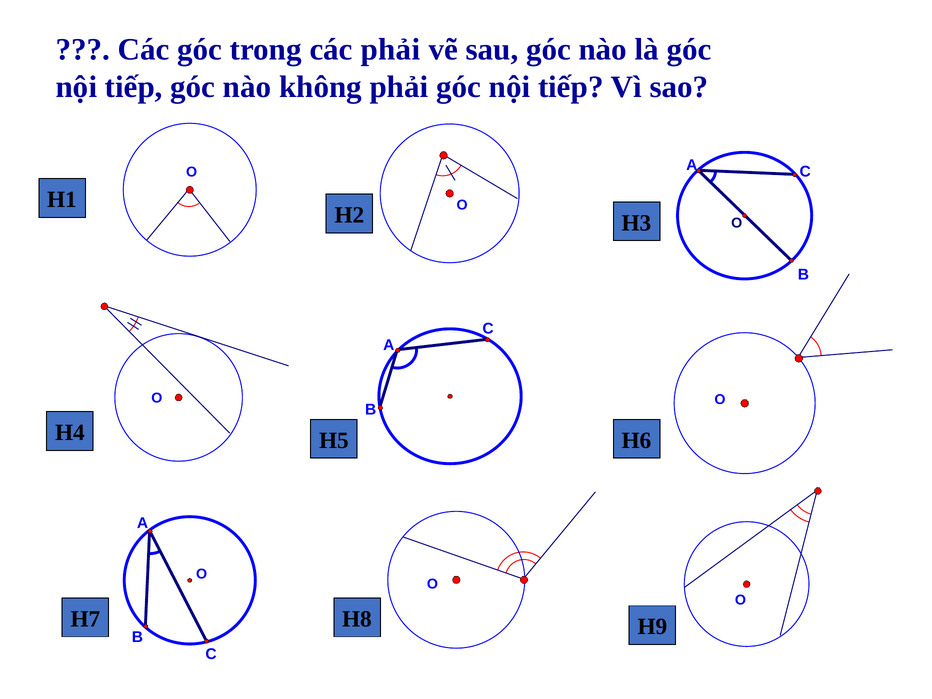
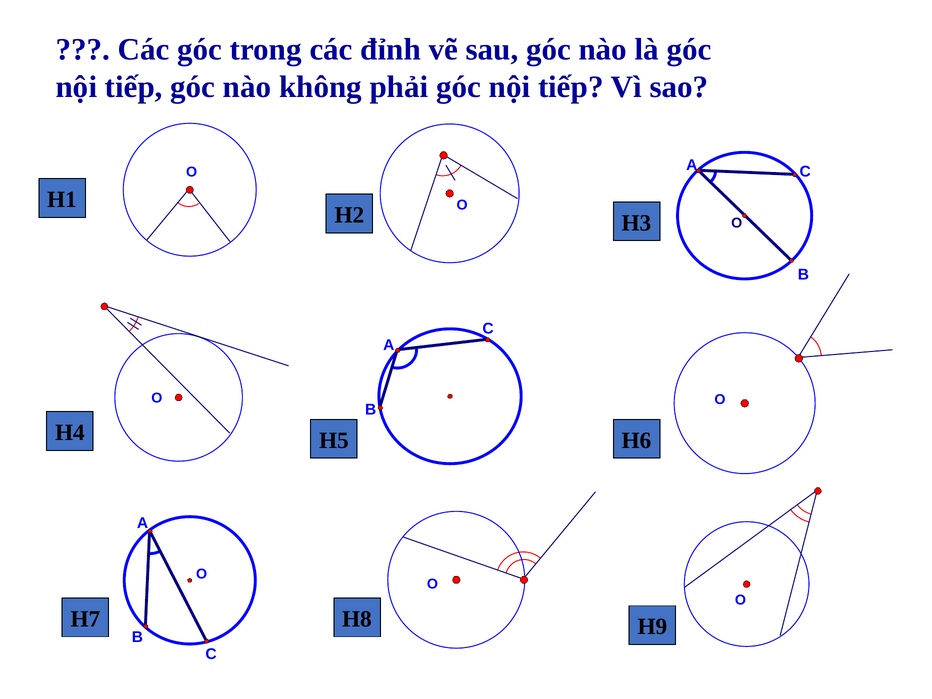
các phải: phải -> đỉnh (391, 50)
